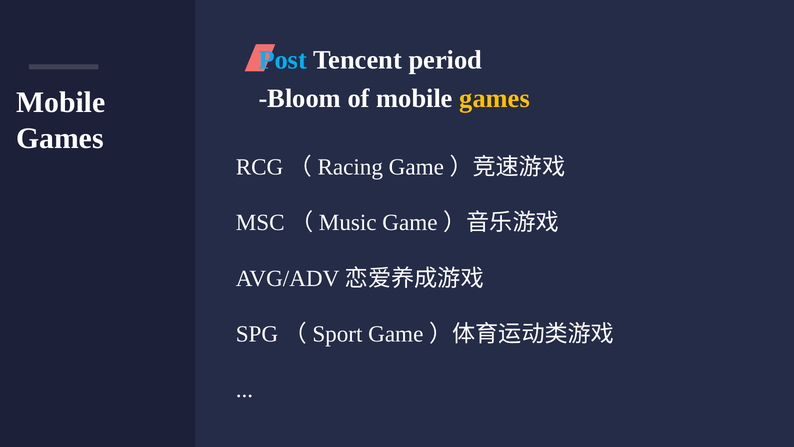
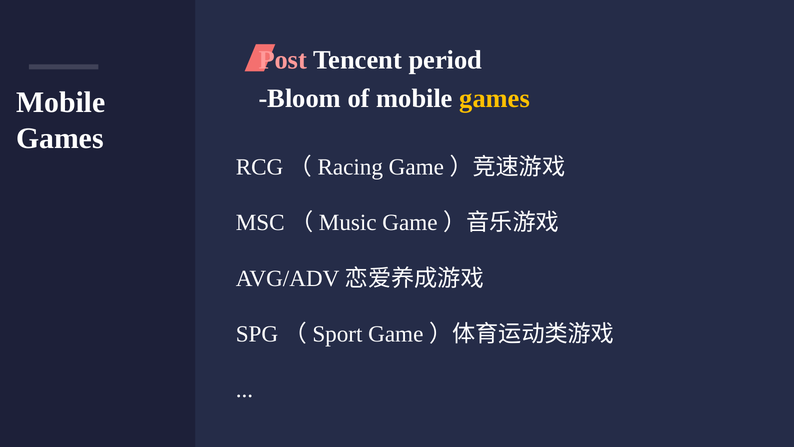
Post colour: light blue -> pink (283, 60)
